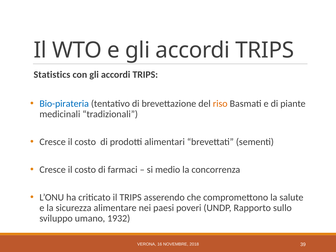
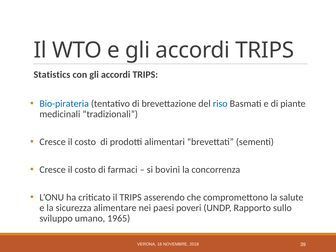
riso colour: orange -> blue (220, 104)
medio: medio -> bovini (168, 170)
1932: 1932 -> 1965 (119, 218)
